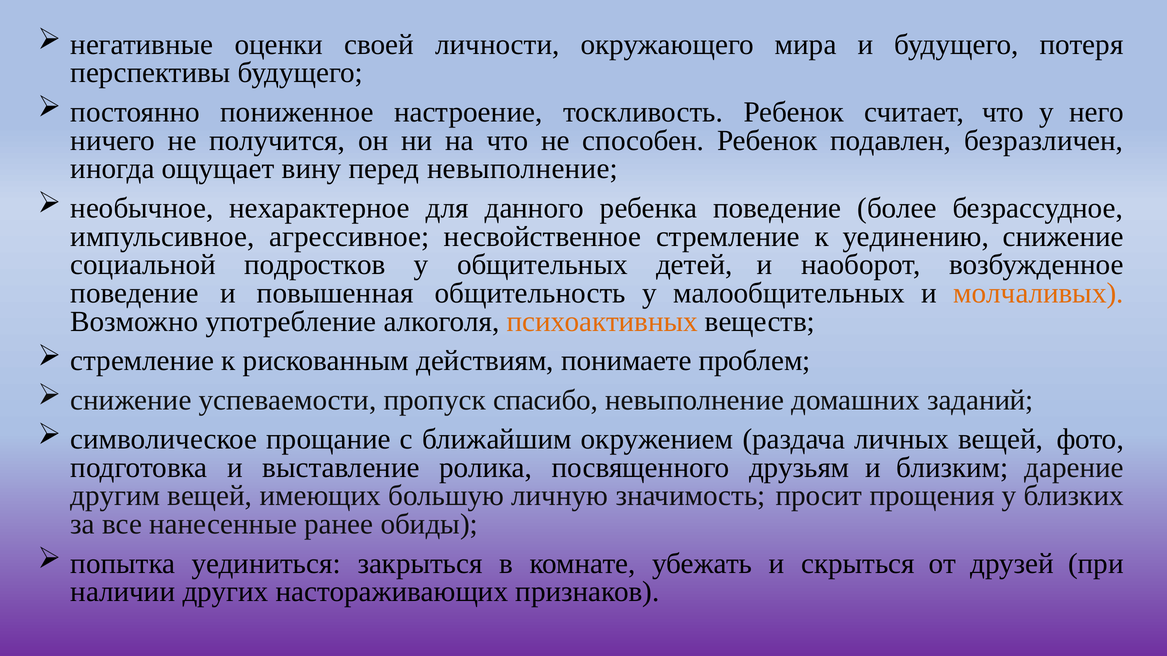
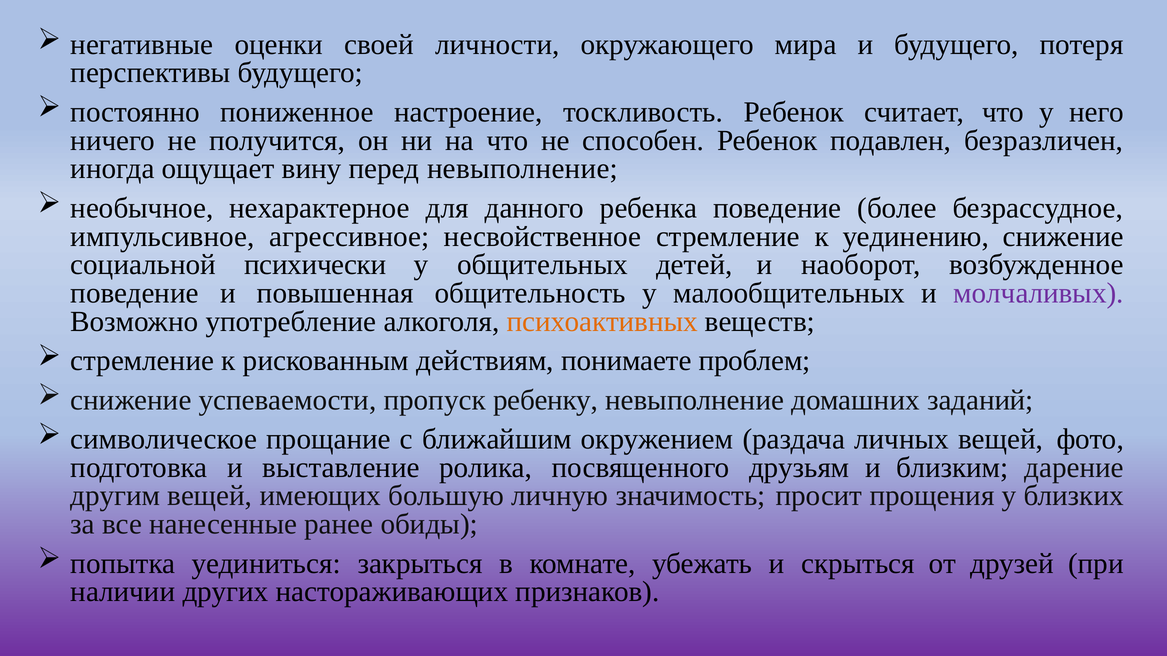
подростков: подростков -> психически (315, 265)
молчаливых colour: orange -> purple (1039, 293)
спасибо: спасибо -> ребенку (546, 400)
